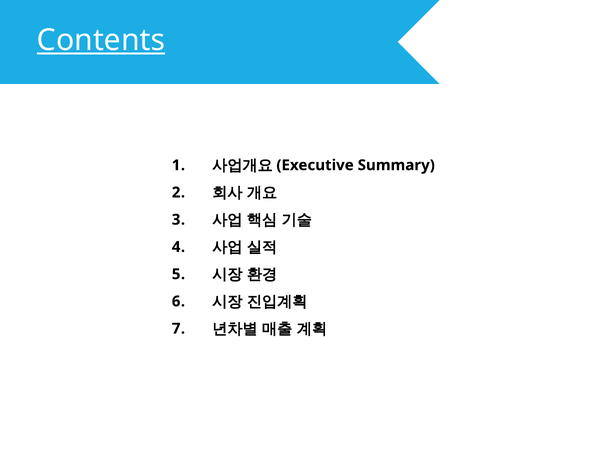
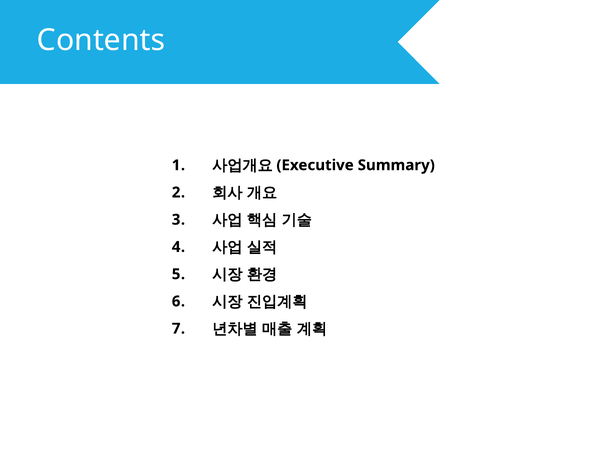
Contents underline: present -> none (101, 40)
